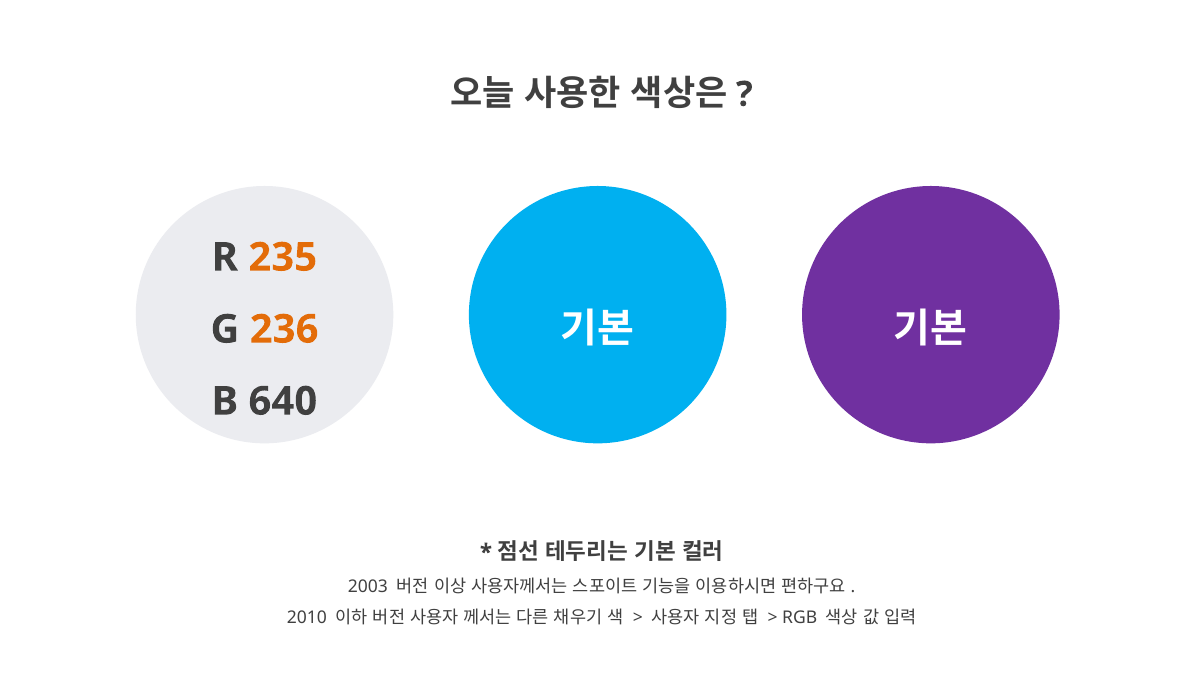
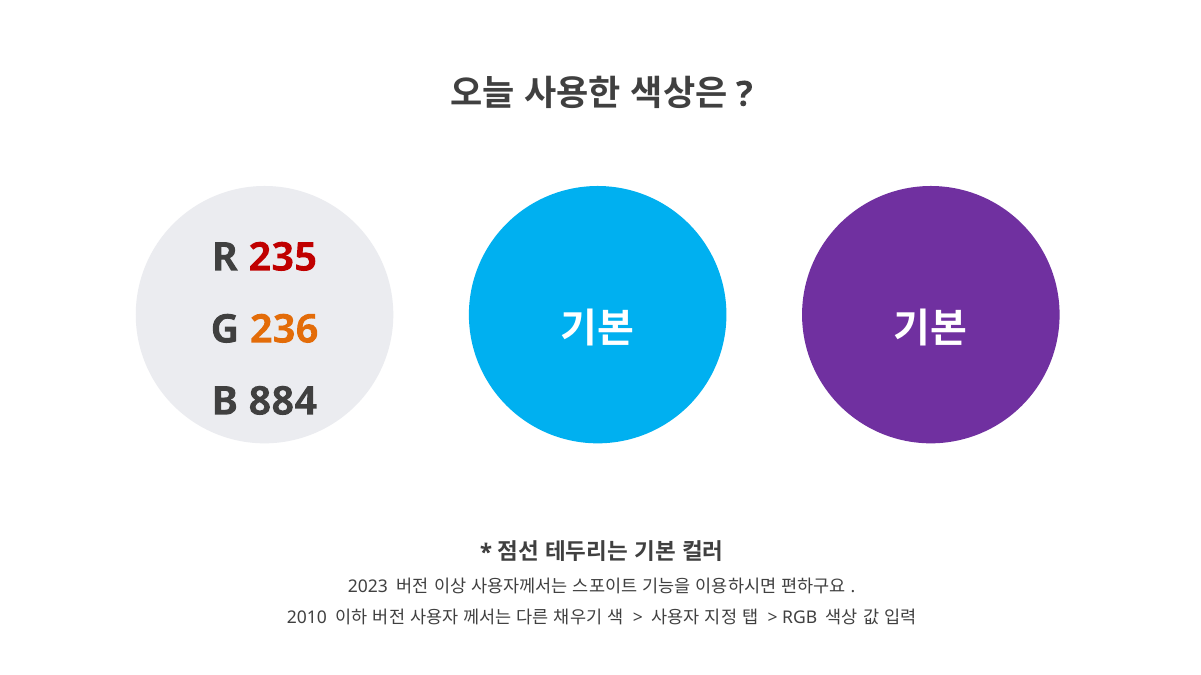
235 colour: orange -> red (283, 258)
640: 640 -> 884 (283, 402)
2003: 2003 -> 2023 (368, 587)
